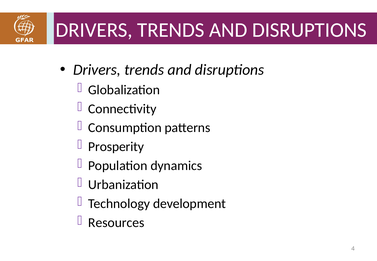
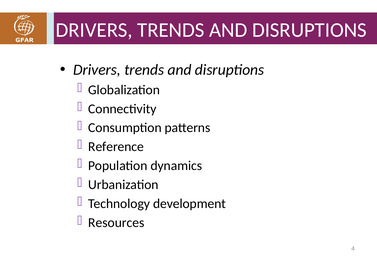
Prosperity: Prosperity -> Reference (116, 147)
